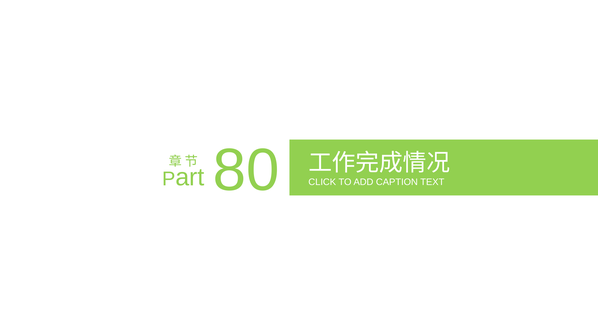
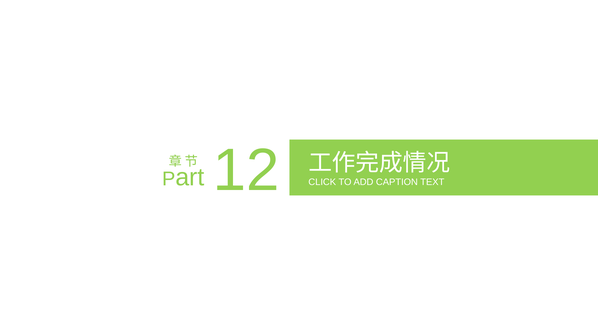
80: 80 -> 12 (246, 171)
